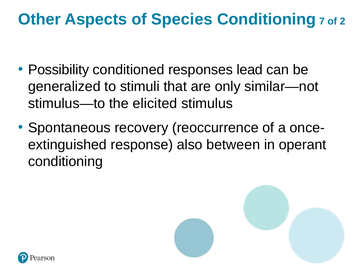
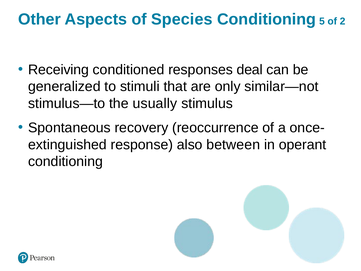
7: 7 -> 5 (322, 21)
Possibility: Possibility -> Receiving (59, 70)
lead: lead -> deal (250, 70)
elicited: elicited -> usually (155, 103)
